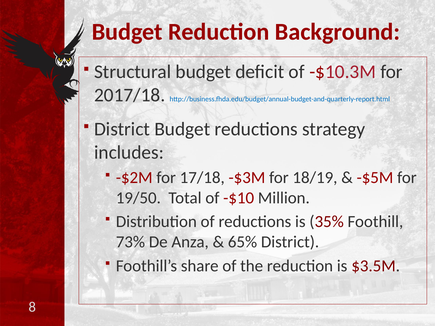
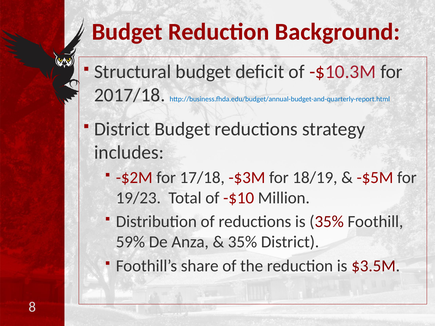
19/50: 19/50 -> 19/23 (138, 198)
73%: 73% -> 59% (130, 242)
65%: 65% -> 35% (243, 242)
